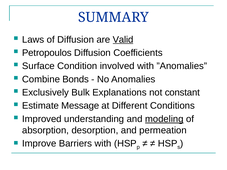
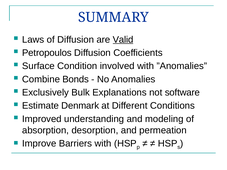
constant: constant -> software (182, 93)
Message: Message -> Denmark (80, 106)
modeling underline: present -> none (164, 119)
